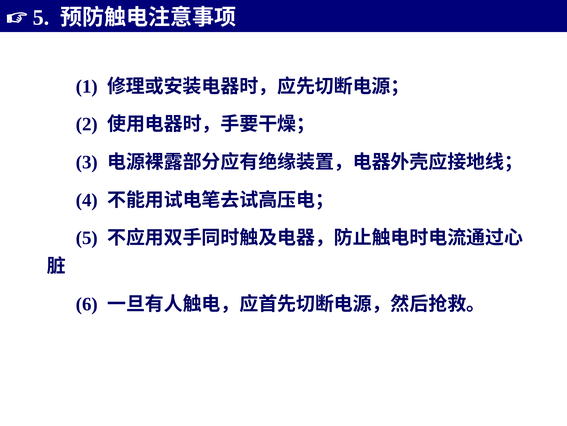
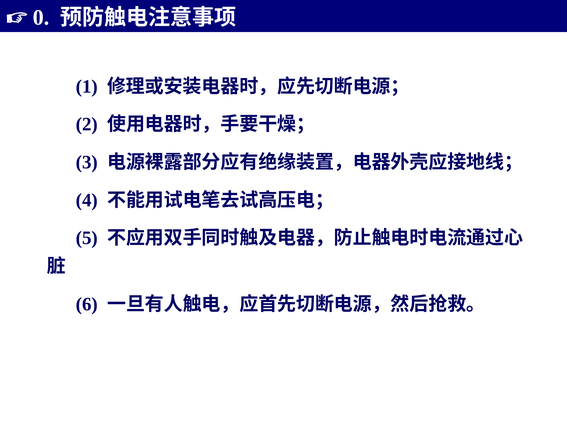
5: 5 -> 0 (41, 18)
